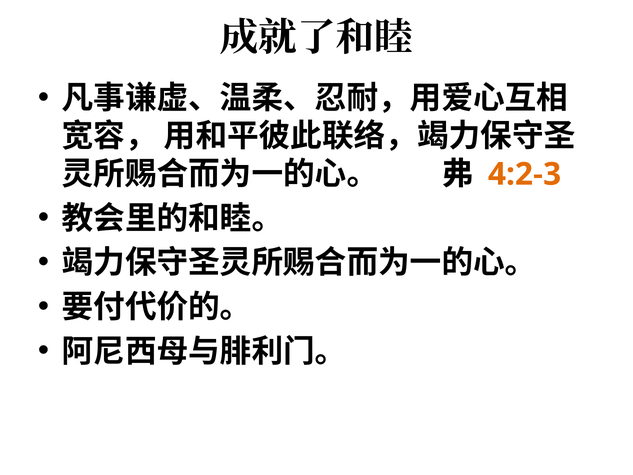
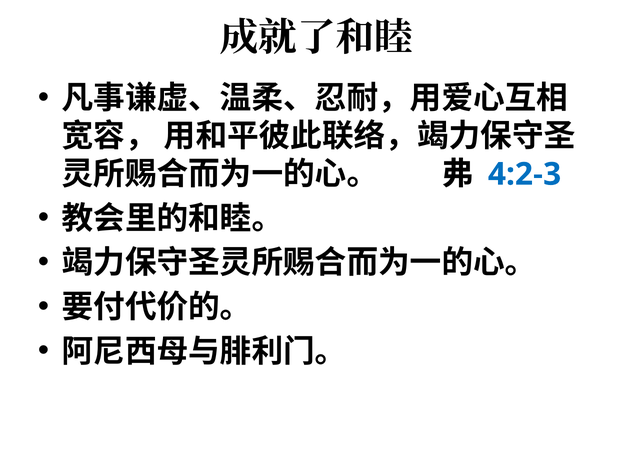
4:2-3 colour: orange -> blue (525, 174)
